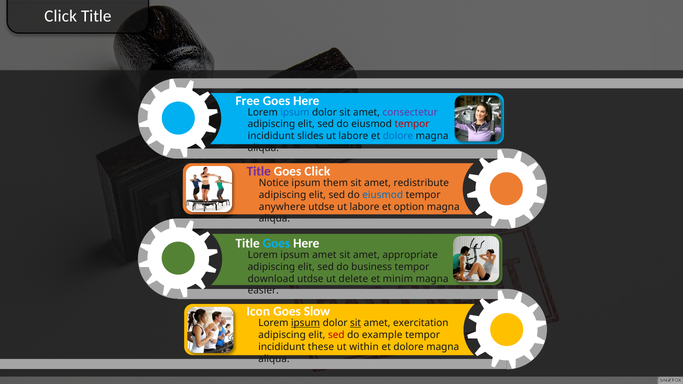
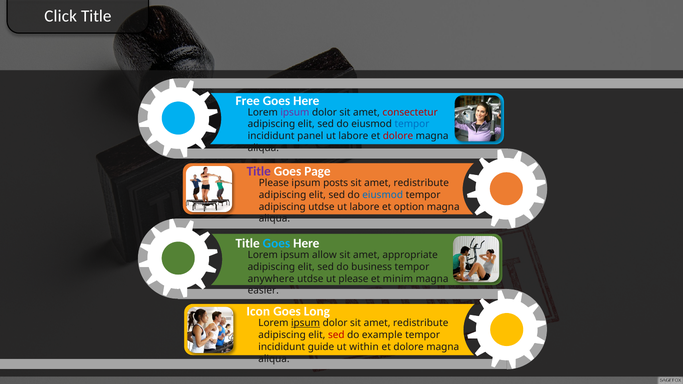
ipsum colour: blue -> purple (295, 112)
consectetur colour: purple -> red (410, 112)
tempor colour: red -> blue (412, 124)
slides: slides -> panel (310, 136)
dolore colour: blue -> red (398, 136)
Goes Click: Click -> Page (317, 171)
Notice: Notice -> Please (274, 183)
them: them -> posts (336, 183)
anywhere: anywhere -> adipiscing (282, 207)
ipsum amet: amet -> allow (324, 255)
download: download -> anywhere (271, 279)
ut delete: delete -> please (353, 279)
Slow: Slow -> Long (317, 312)
sit underline: present -> none (356, 323)
exercitation: exercitation -> redistribute (421, 323)
these: these -> guide (321, 347)
